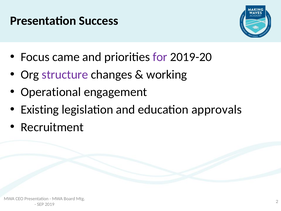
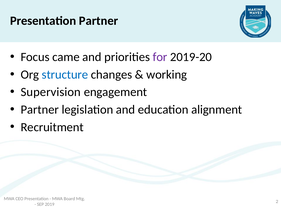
Presentation Success: Success -> Partner (99, 21)
structure colour: purple -> blue (65, 74)
Operational: Operational -> Supervision (51, 92)
Existing: Existing -> Partner (40, 109)
approvals: approvals -> alignment (217, 109)
